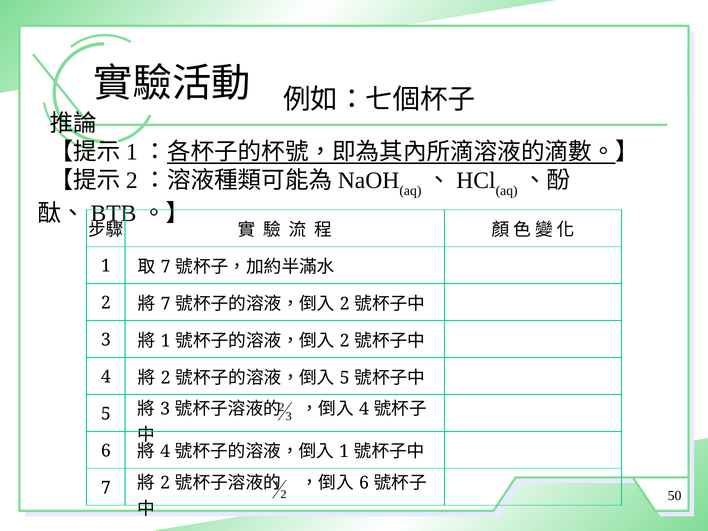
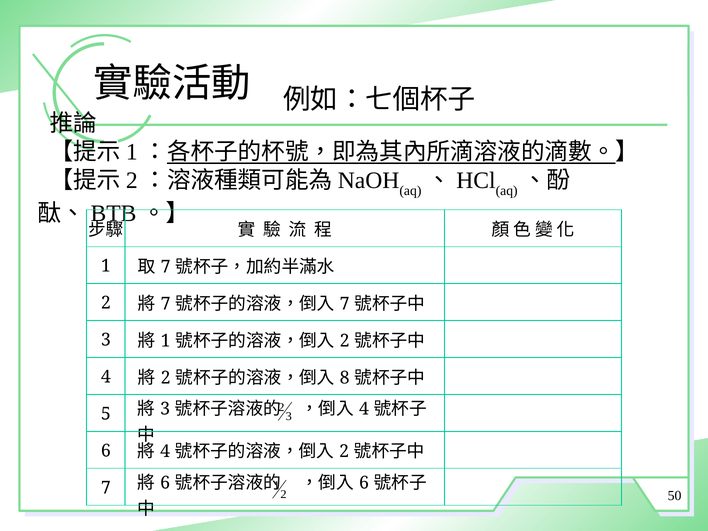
2: 2 -> 7 (345, 304)
5: 5 -> 8 (345, 378)
1: 1 -> 2 (344, 452)
2: 2 -> 6 (165, 483)
